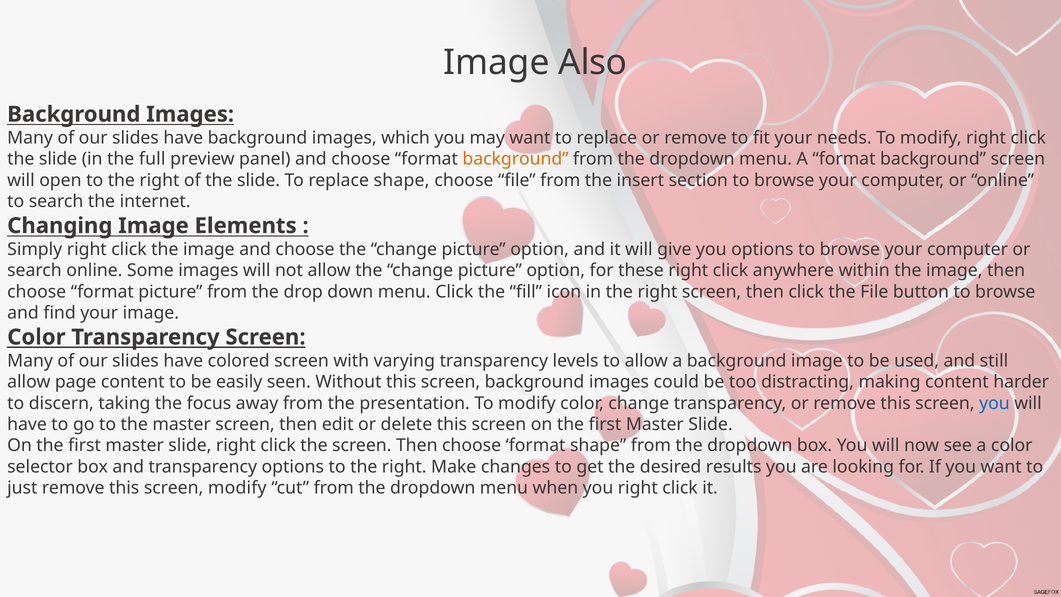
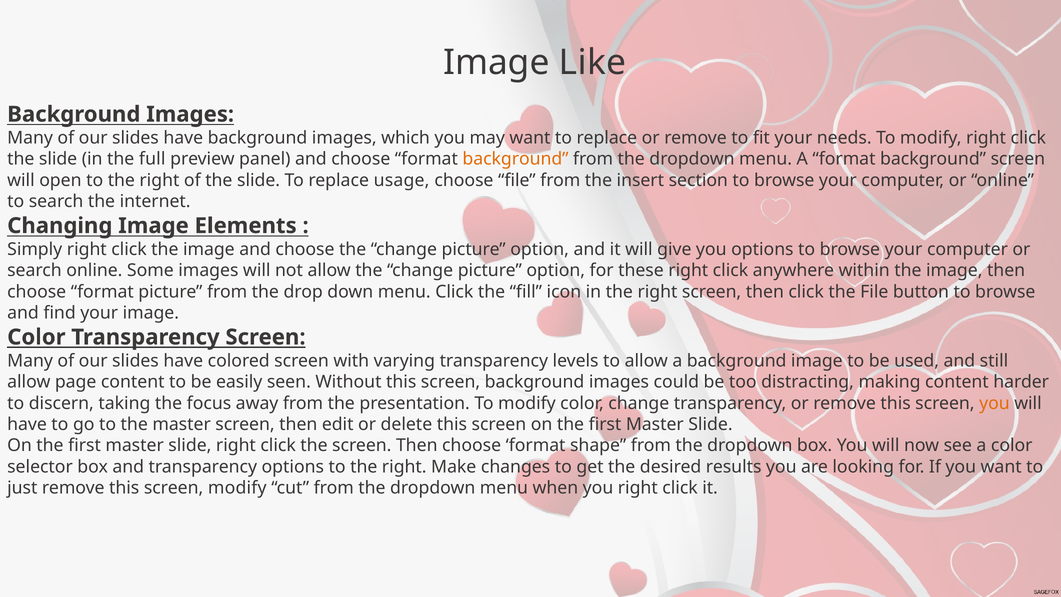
Also: Also -> Like (592, 63)
replace shape: shape -> usage (402, 180)
you colour: blue -> orange (994, 403)
